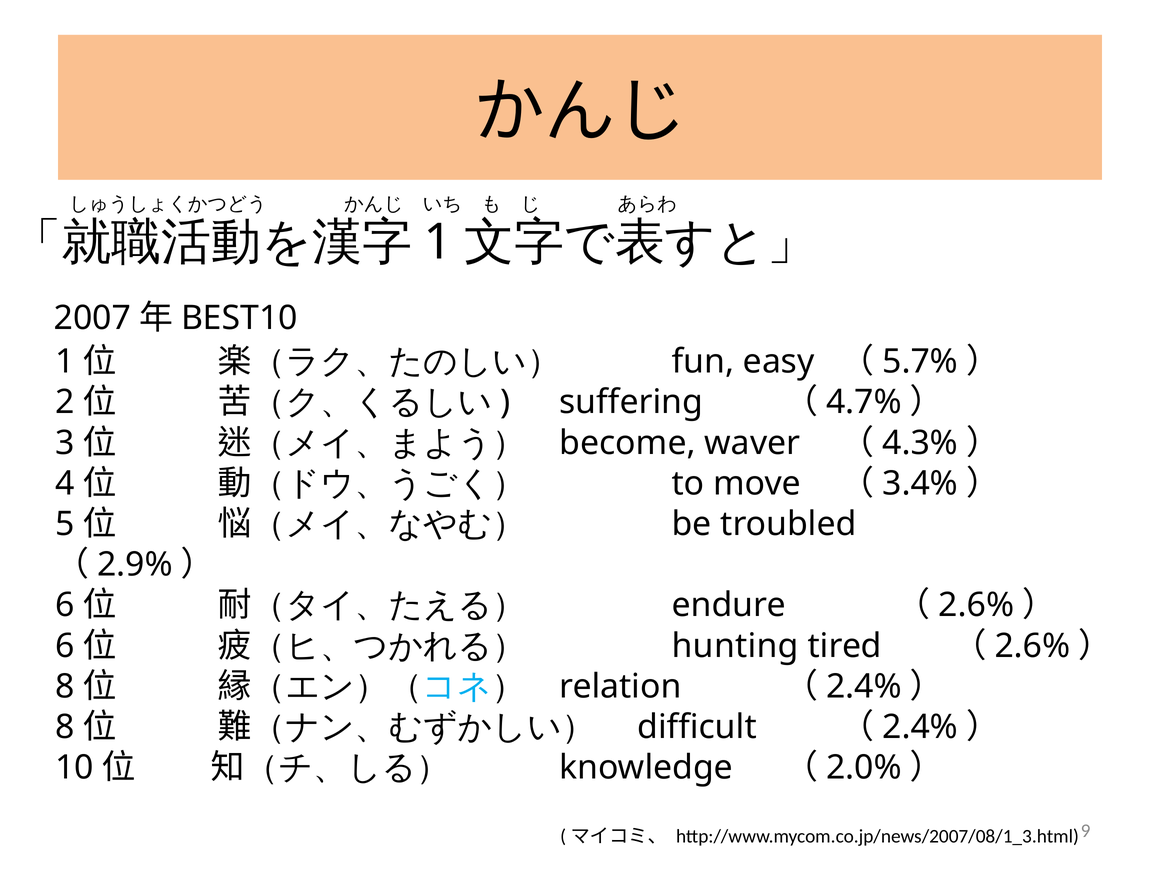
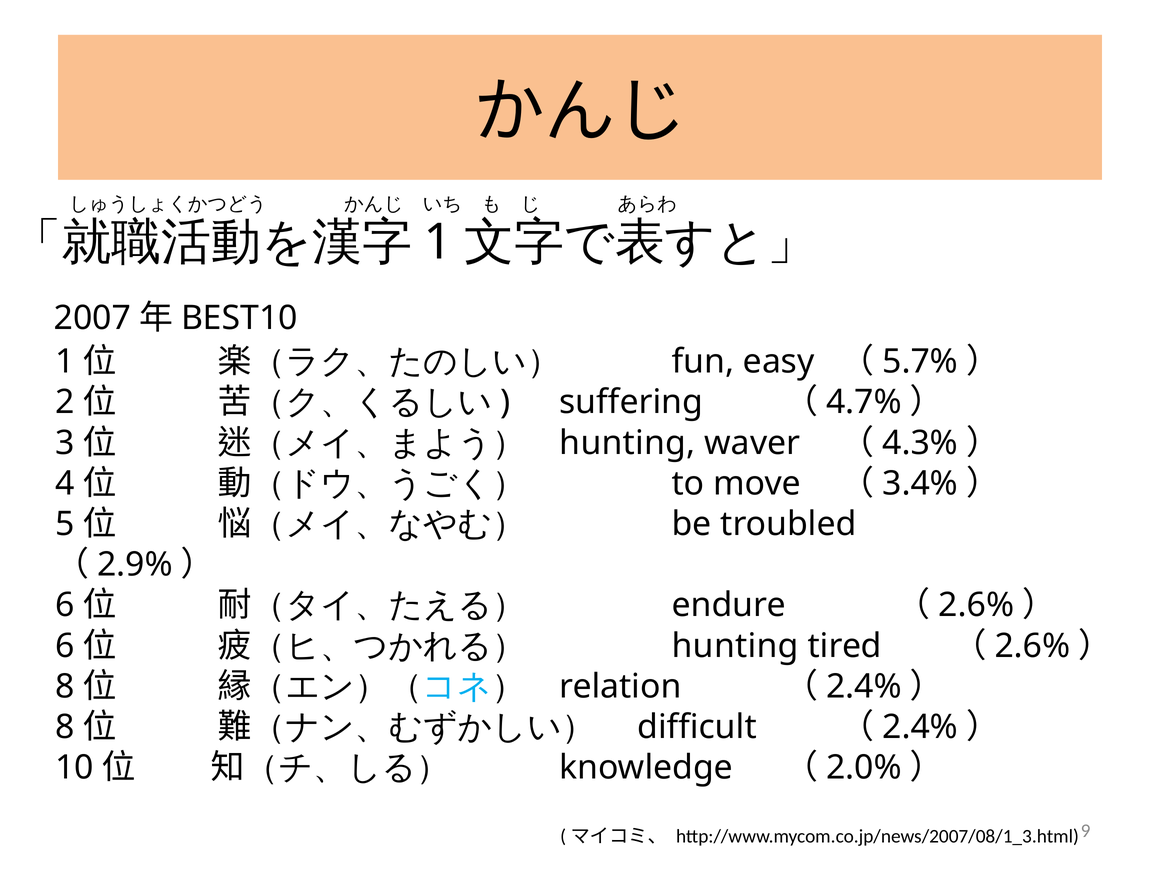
become: become -> hunting (627, 443)
